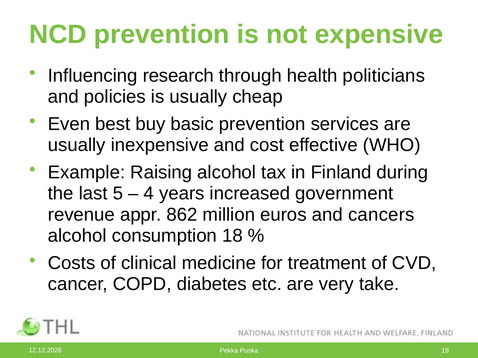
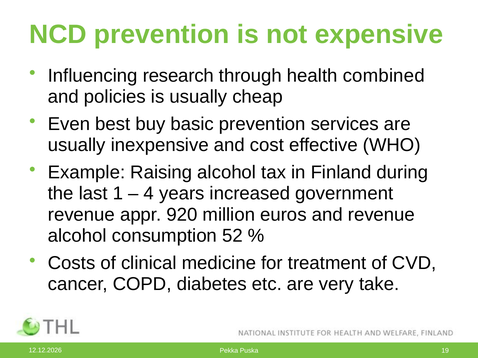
politicians: politicians -> combined (384, 76)
5: 5 -> 1 (118, 194)
862: 862 -> 920 (182, 215)
and cancers: cancers -> revenue (381, 215)
18: 18 -> 52 (232, 236)
